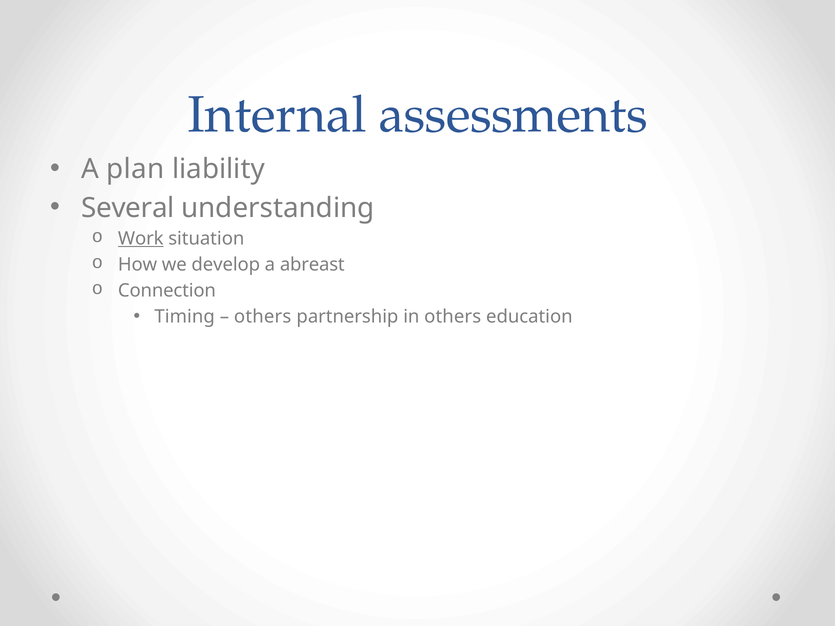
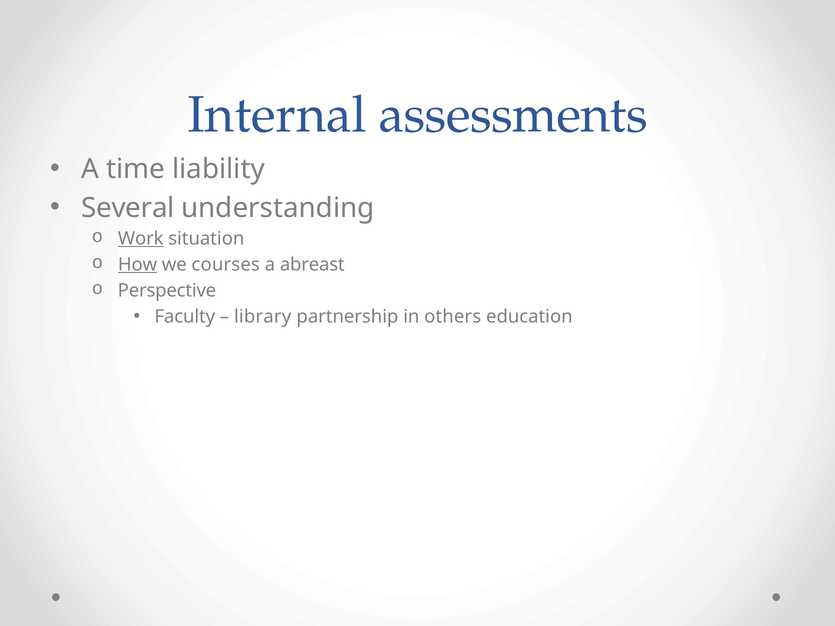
plan: plan -> time (136, 169)
How underline: none -> present (138, 265)
develop: develop -> courses (226, 265)
Connection: Connection -> Perspective (167, 291)
Timing: Timing -> Faculty (185, 317)
others: others -> library (263, 317)
